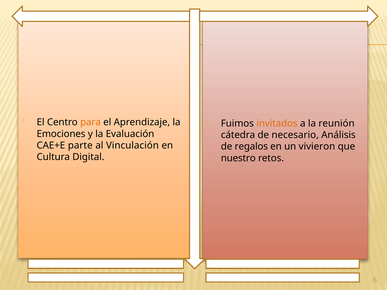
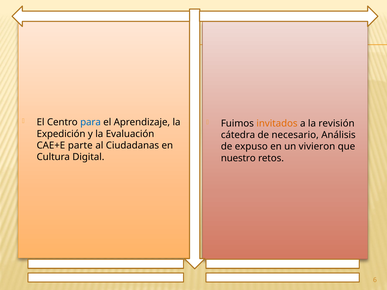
para colour: orange -> blue (91, 122)
reunión: reunión -> revisión (337, 123)
Emociones: Emociones -> Expedición (61, 134)
Vinculación: Vinculación -> Ciudadanas (132, 146)
regalos: regalos -> expuso (251, 147)
